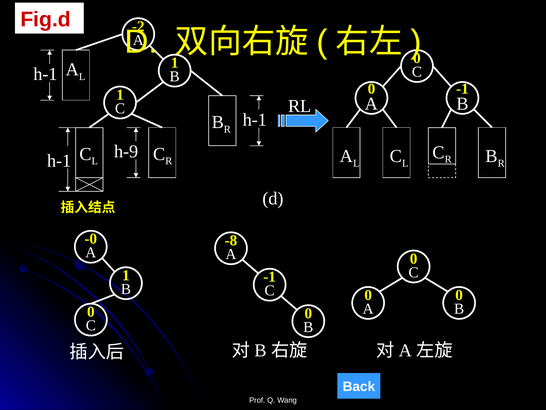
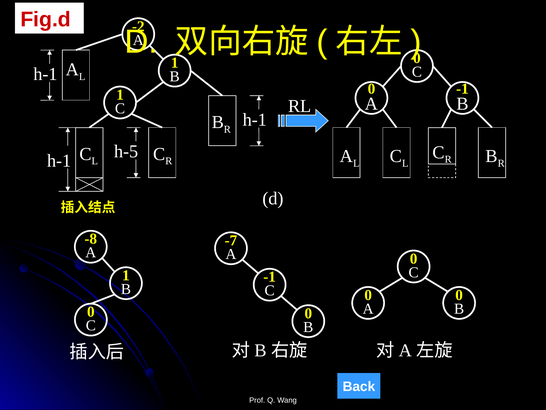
h-9: h-9 -> h-5 (126, 151)
-0: -0 -> -8 (91, 239)
-8: -8 -> -7 (231, 240)
